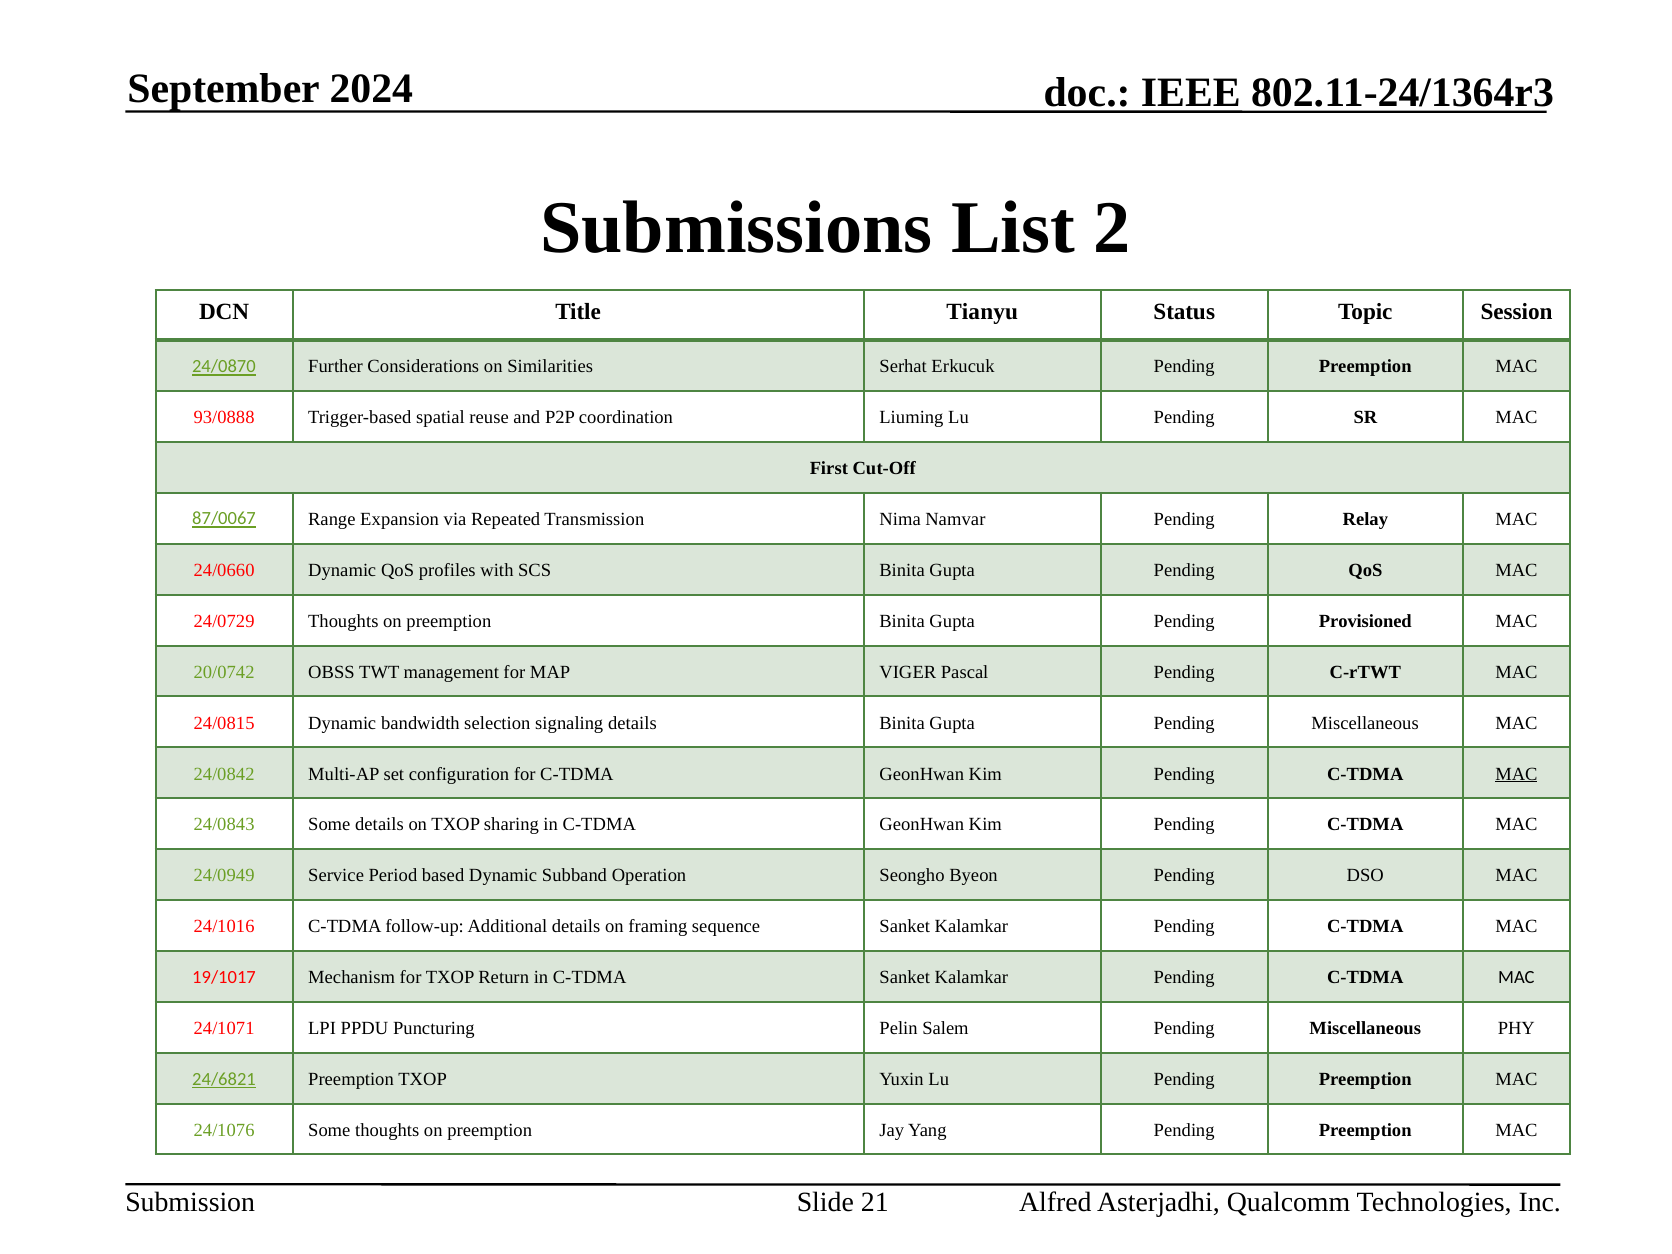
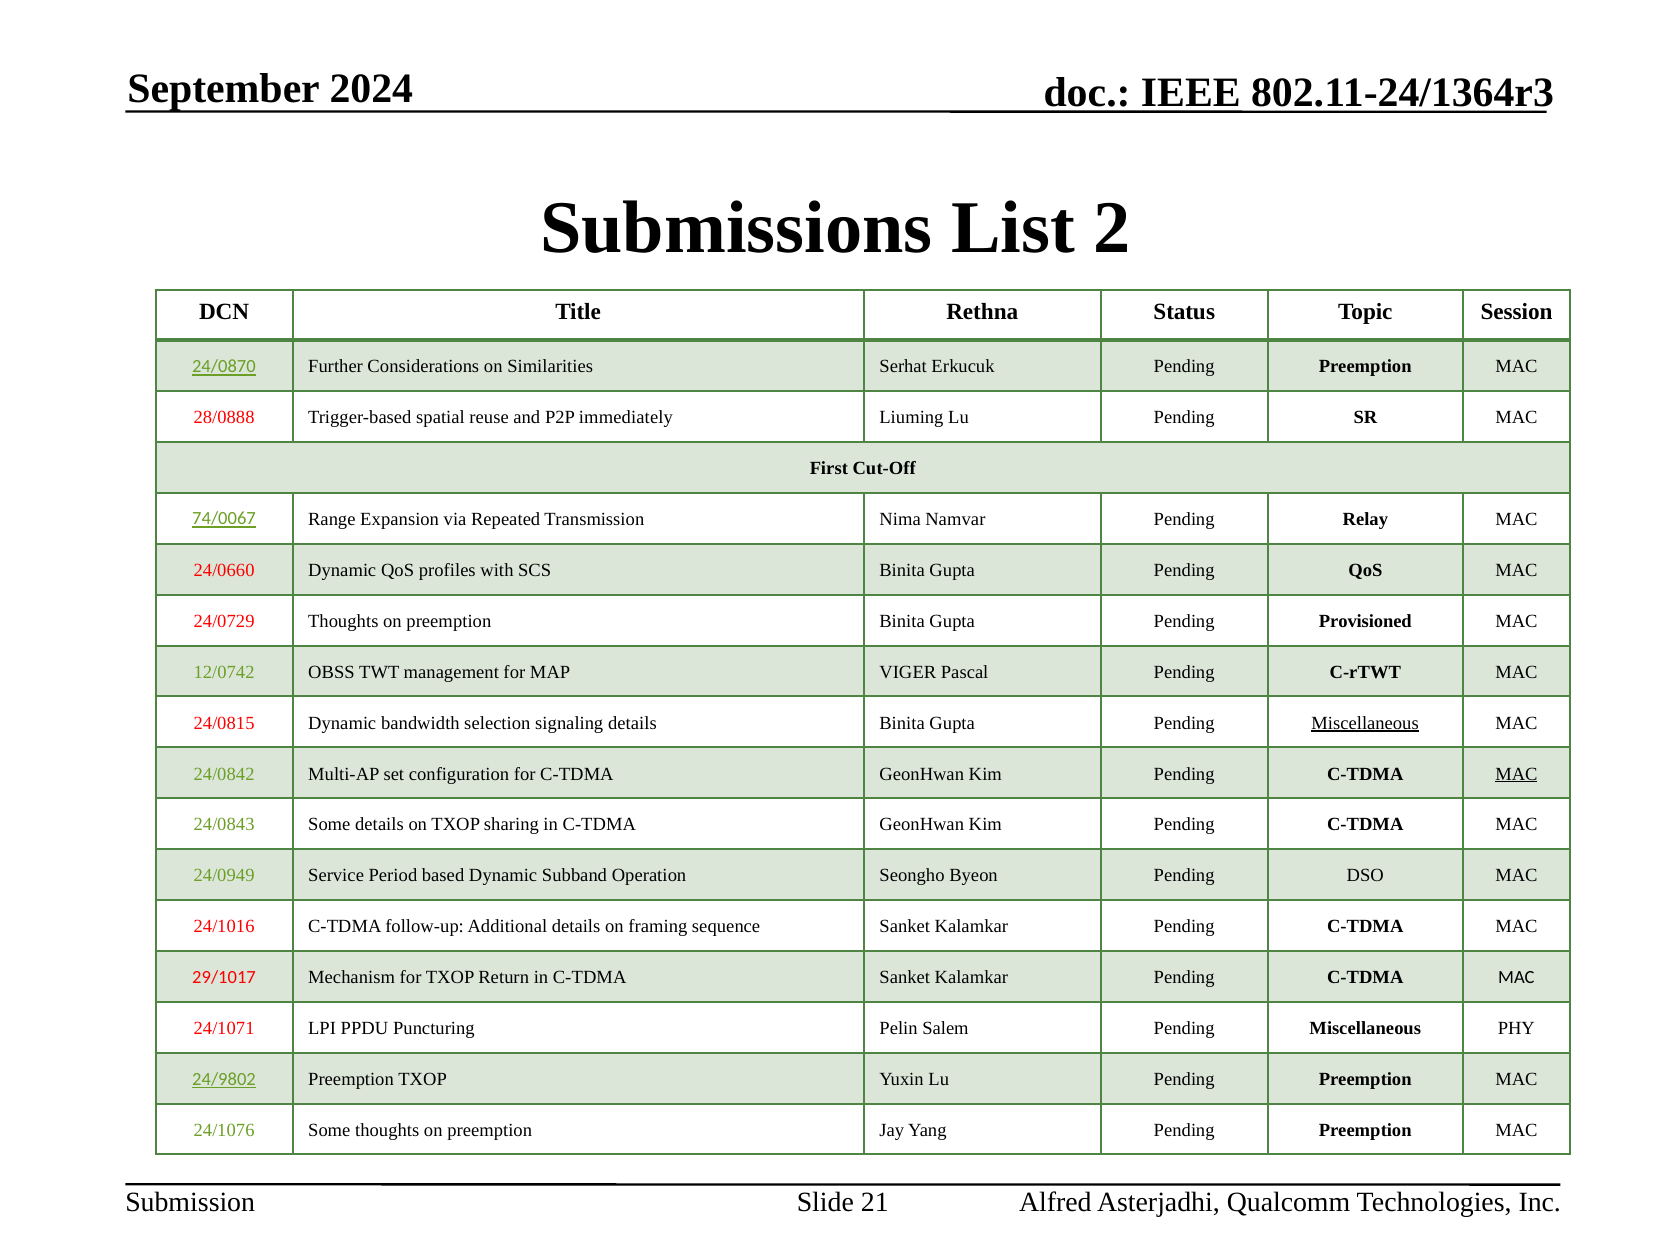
Tianyu: Tianyu -> Rethna (982, 312)
93/0888: 93/0888 -> 28/0888 (224, 418)
coordination: coordination -> immediately (626, 418)
87/0067: 87/0067 -> 74/0067 (224, 519)
20/0742: 20/0742 -> 12/0742 (224, 672)
Miscellaneous underline: none -> present (1365, 723)
19/1017: 19/1017 -> 29/1017 (224, 977)
24/6821: 24/6821 -> 24/9802 (224, 1079)
